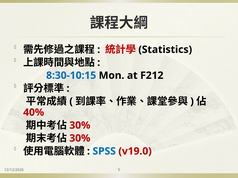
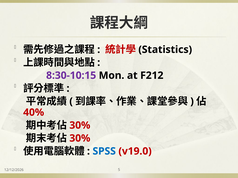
8:30-10:15 colour: blue -> purple (71, 76)
